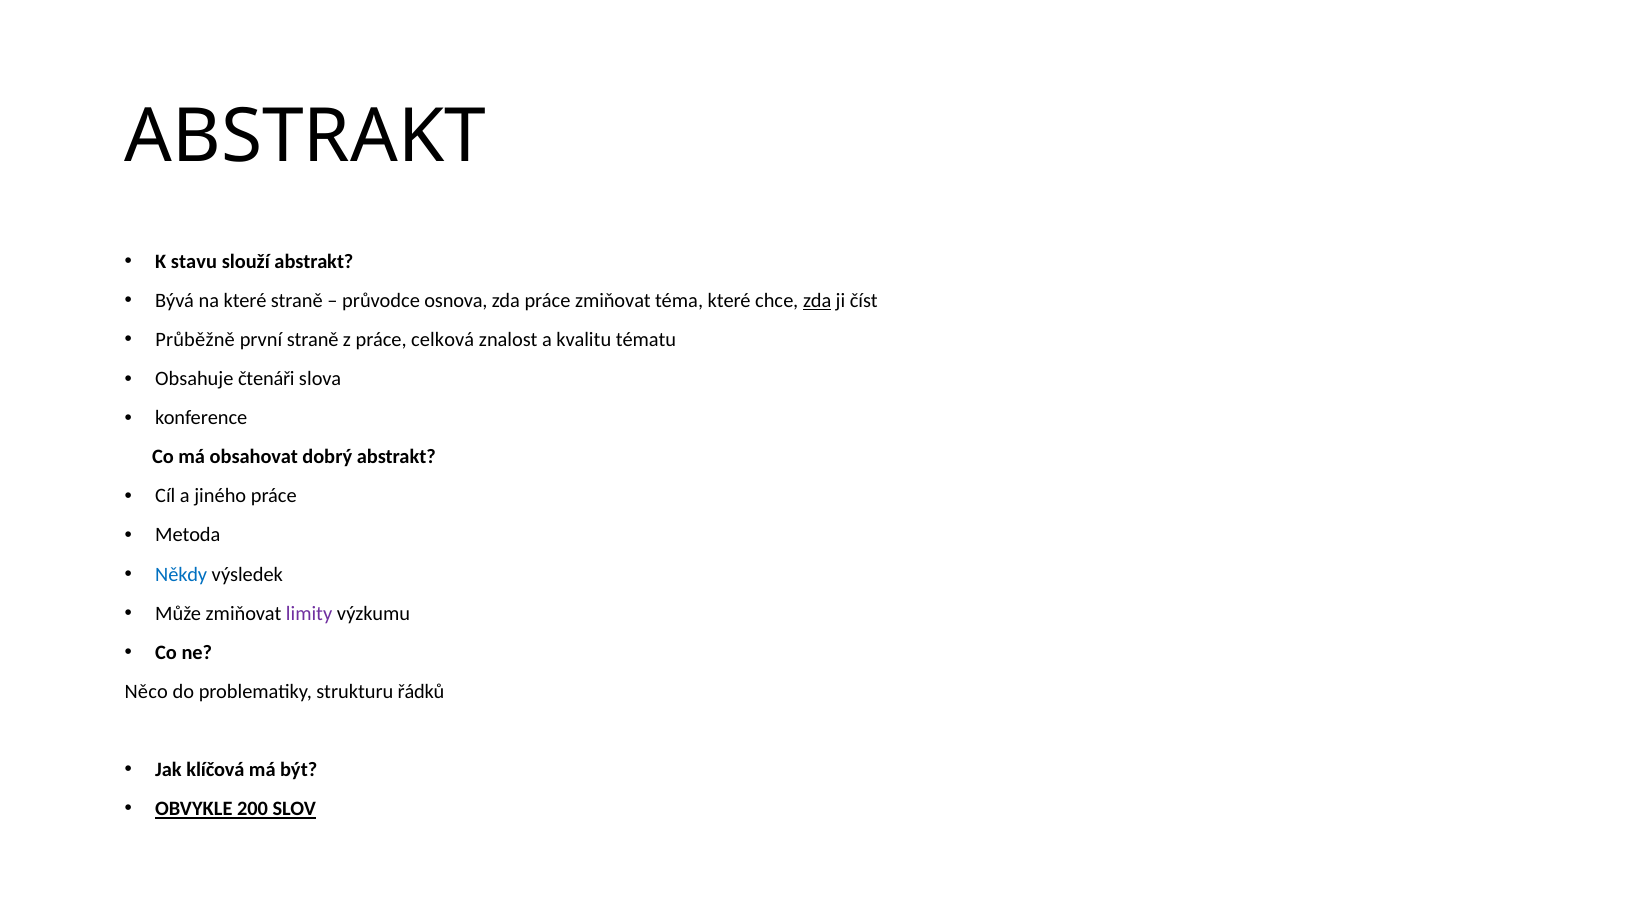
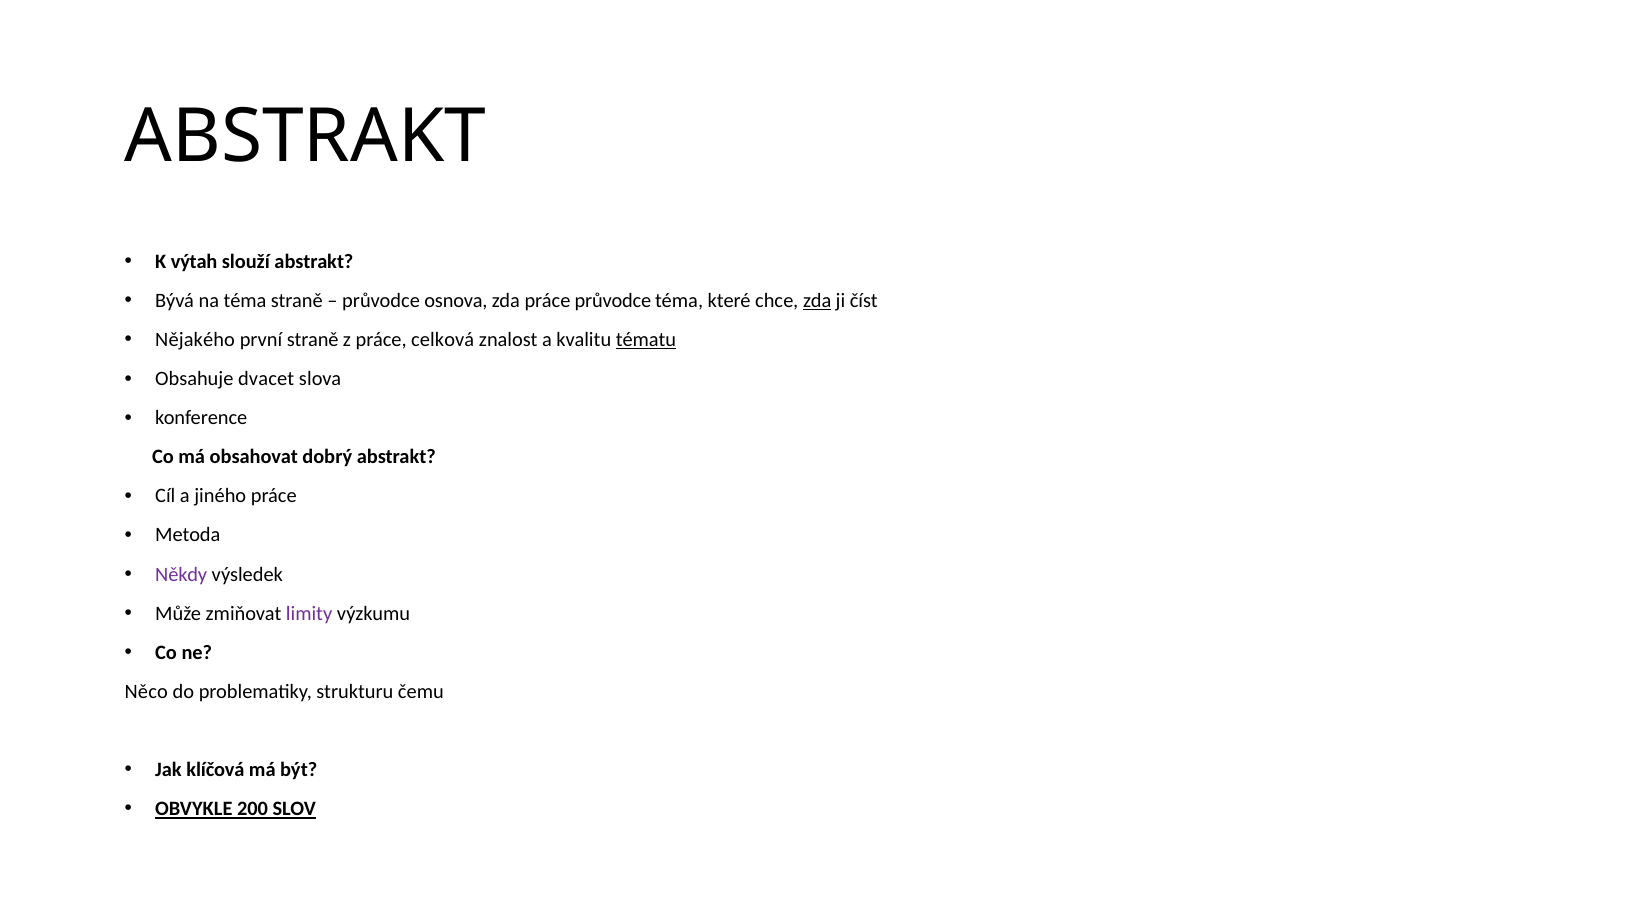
stavu: stavu -> výtah (194, 262)
na které: které -> téma (245, 301)
práce zmiňovat: zmiňovat -> průvodce (613, 301)
Průběžně: Průběžně -> Nějakého (195, 340)
tématu underline: none -> present (646, 340)
čtenáři: čtenáři -> dvacet (266, 379)
Někdy colour: blue -> purple (181, 574)
řádků: řádků -> čemu (421, 692)
